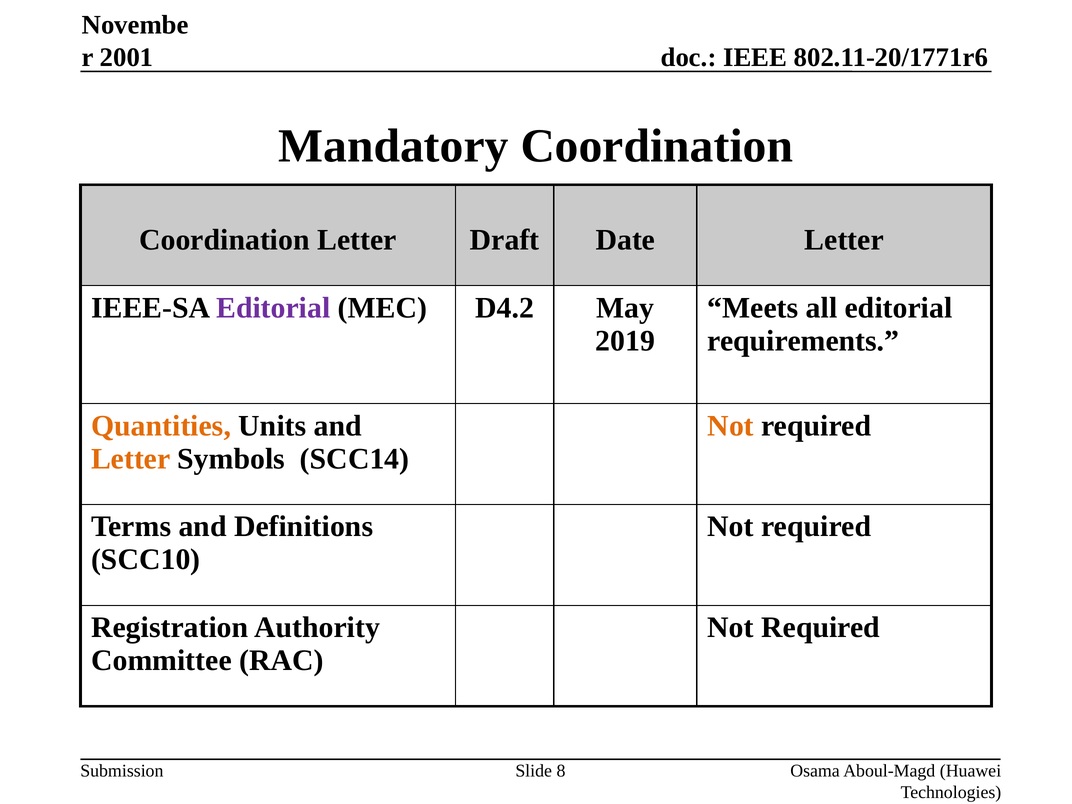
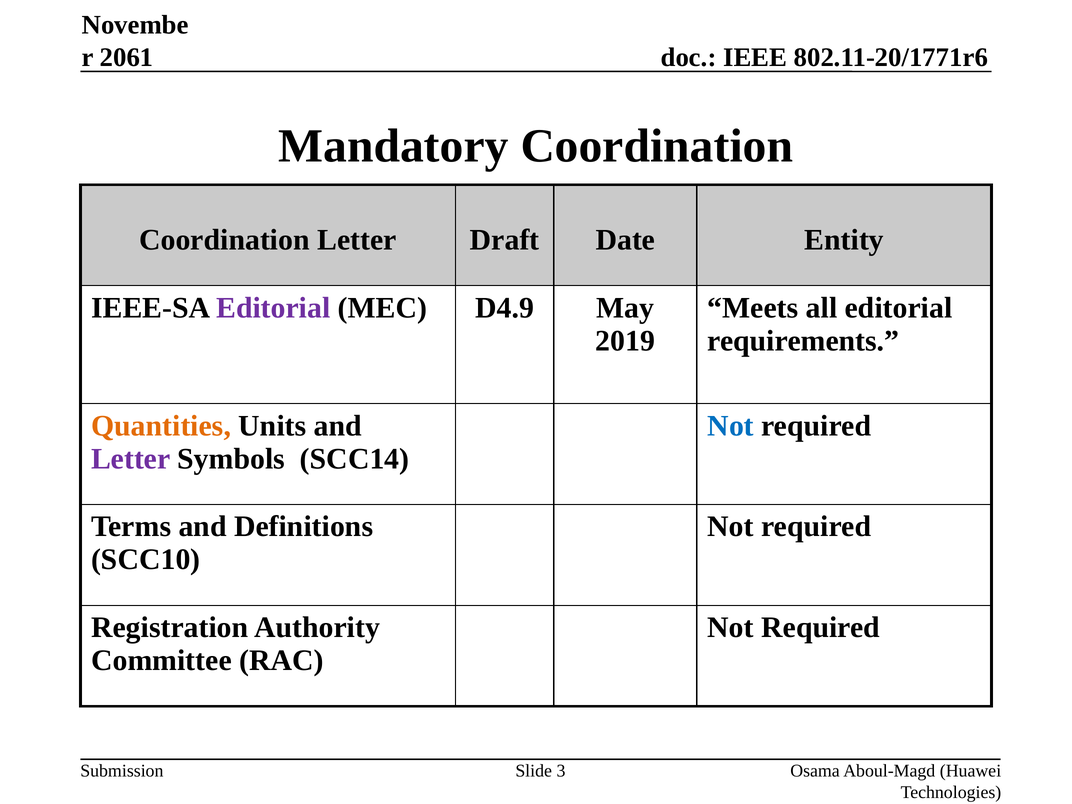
2001: 2001 -> 2061 (127, 57)
Date Letter: Letter -> Entity (844, 240)
D4.2: D4.2 -> D4.9 (505, 308)
Not colour: orange -> blue (731, 426)
Letter colour: orange -> purple (131, 459)
8: 8 -> 3 (561, 771)
